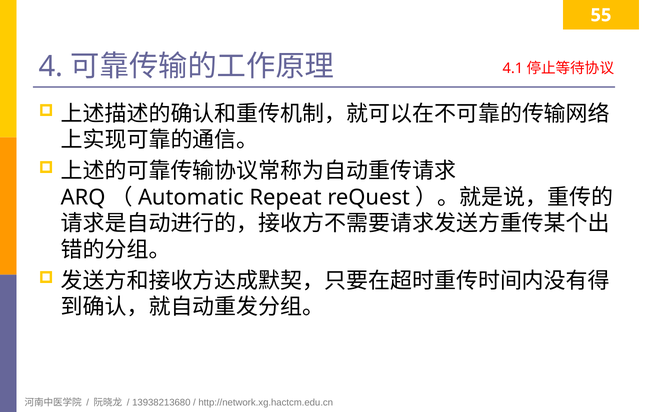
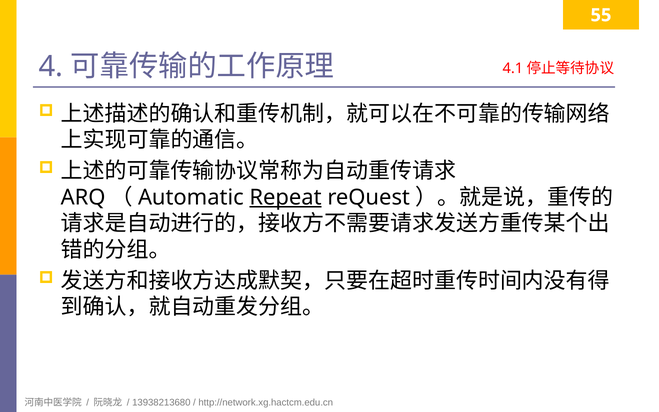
Repeat underline: none -> present (286, 197)
